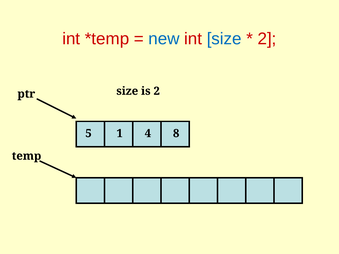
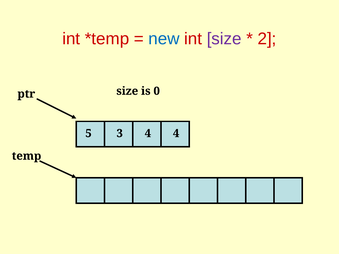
size colour: blue -> purple (224, 39)
is 2: 2 -> 0 (157, 91)
1: 1 -> 3 (120, 134)
4 8: 8 -> 4 (176, 134)
